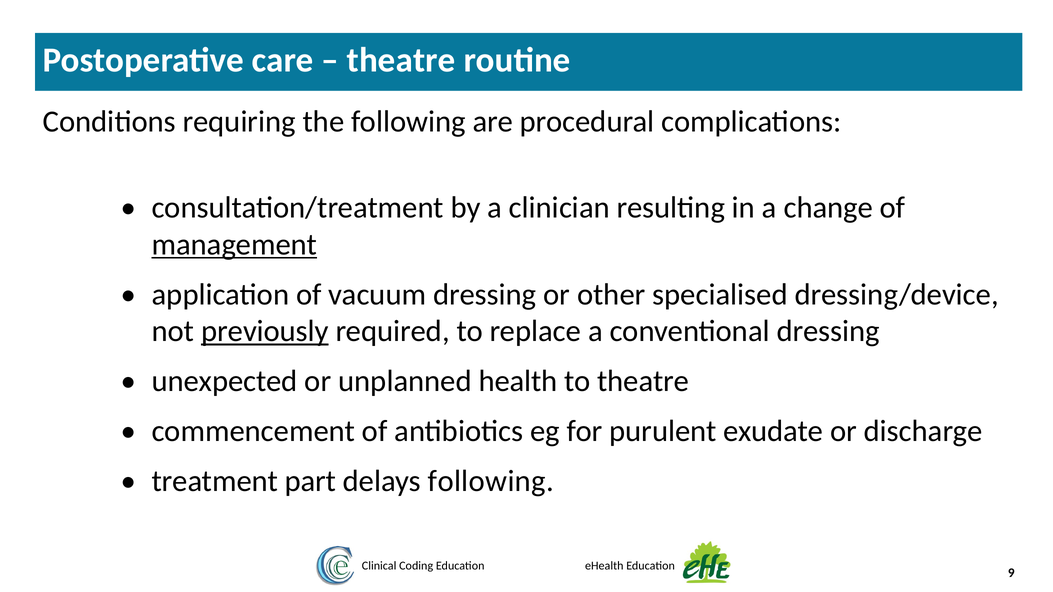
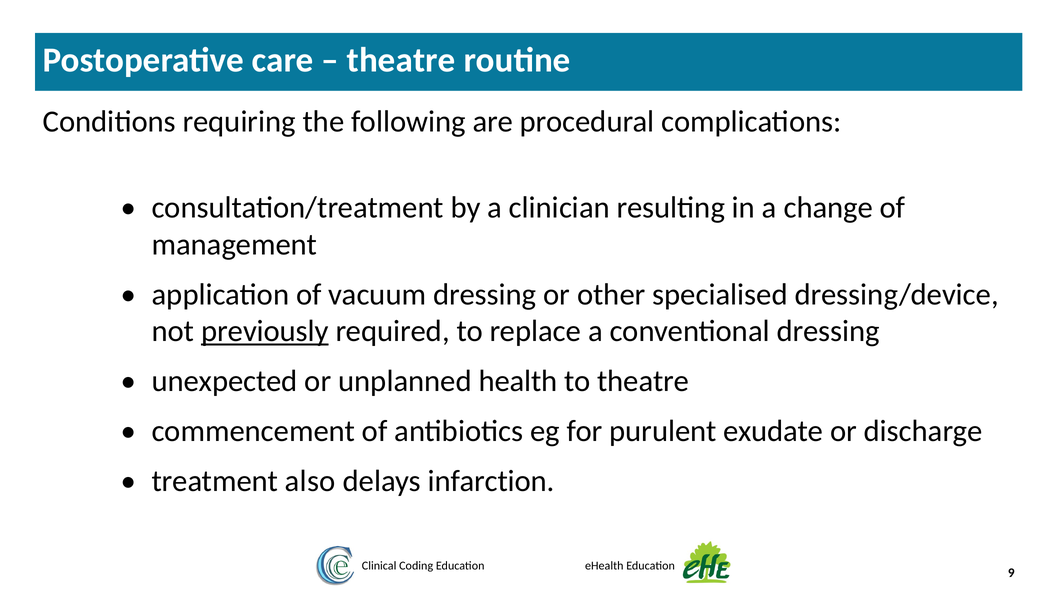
management underline: present -> none (234, 245)
part: part -> also (310, 481)
delays following: following -> infarction (491, 481)
